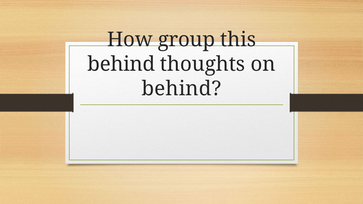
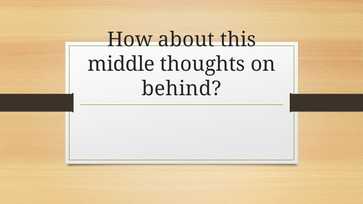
group: group -> about (186, 40)
behind: behind -> middle (121, 64)
